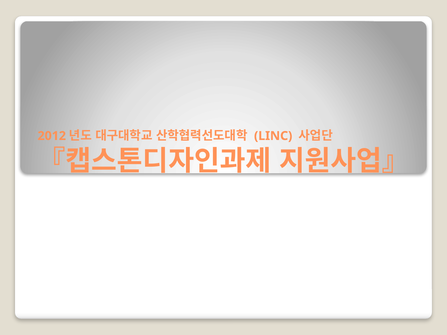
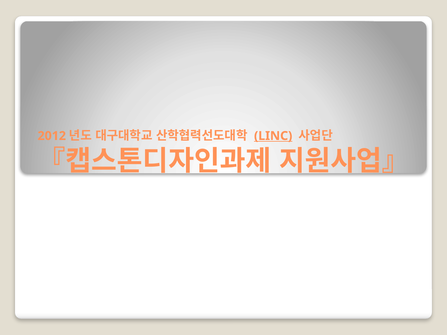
LINC underline: none -> present (273, 136)
